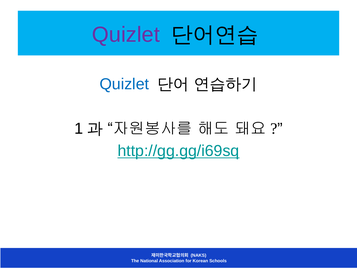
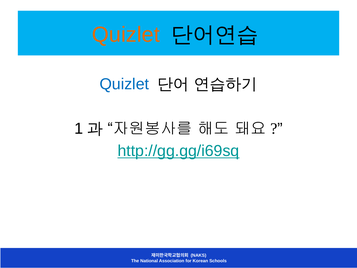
Quizlet colour: purple -> orange (126, 35)
